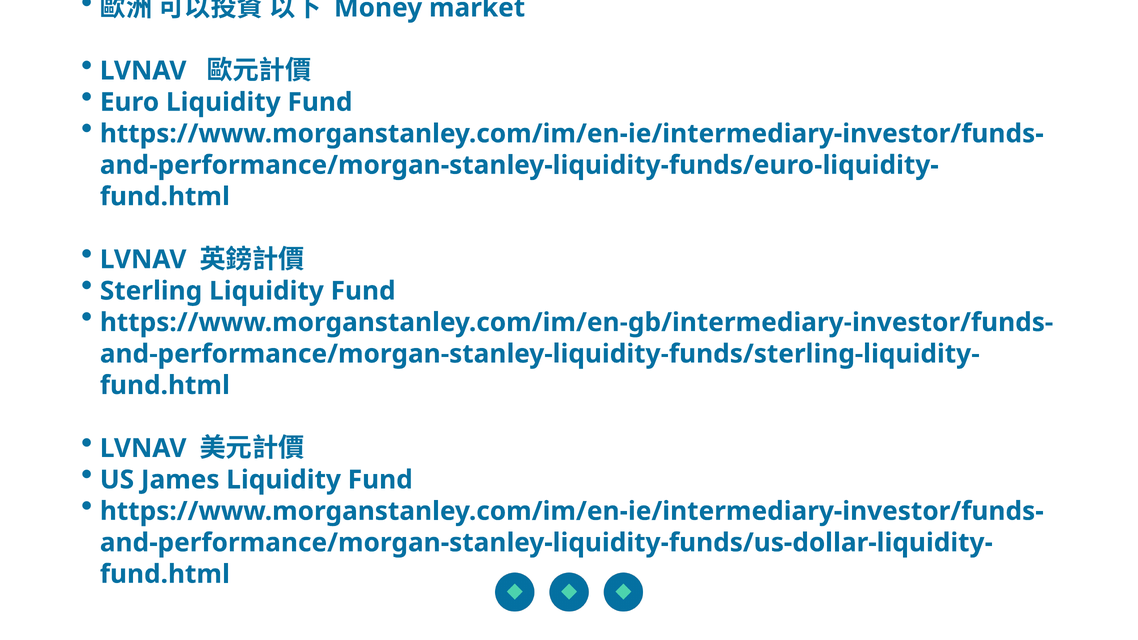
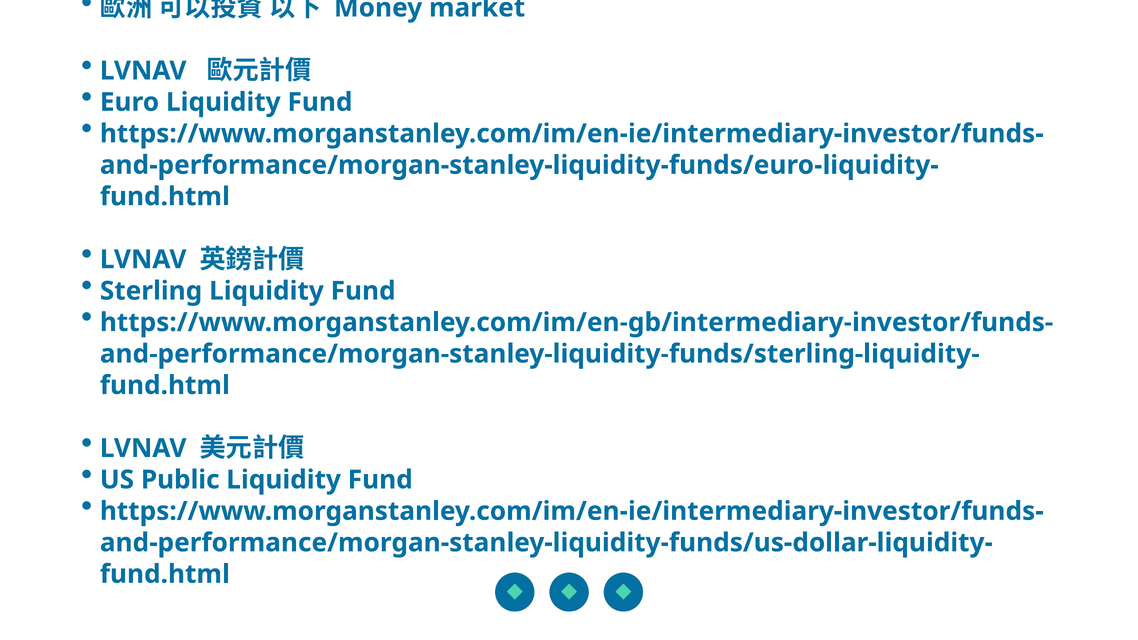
James: James -> Public (180, 480)
